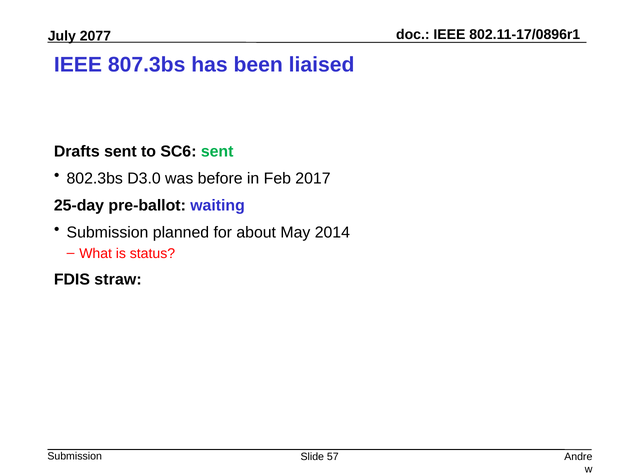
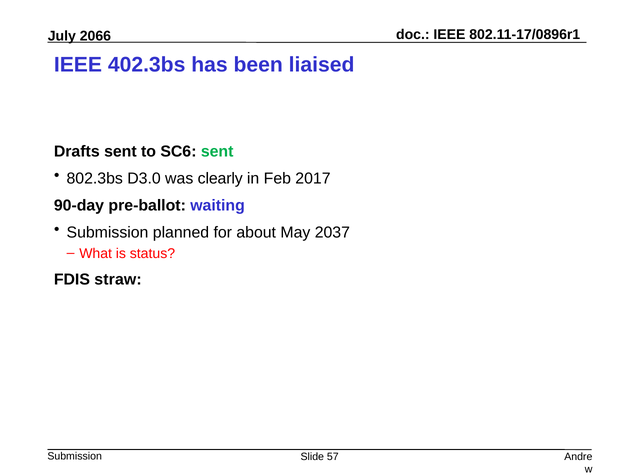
2077: 2077 -> 2066 (95, 36)
807.3bs: 807.3bs -> 402.3bs (147, 65)
before: before -> clearly (220, 178)
25-day: 25-day -> 90-day (79, 205)
2014: 2014 -> 2037 (332, 232)
